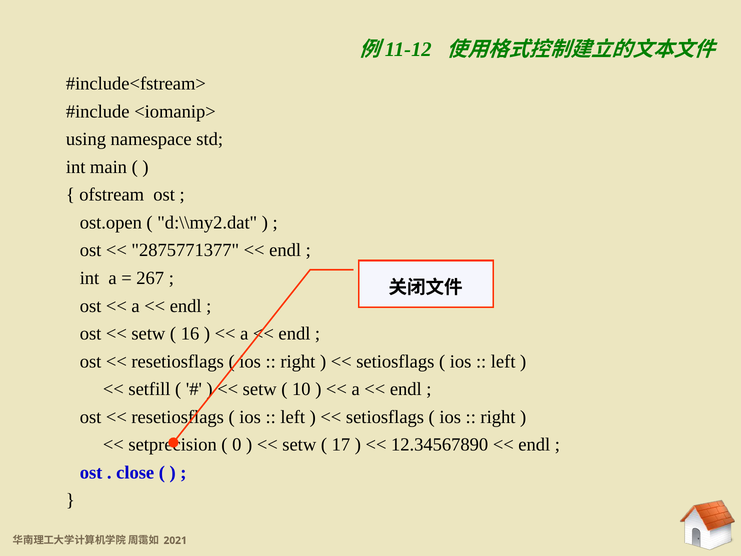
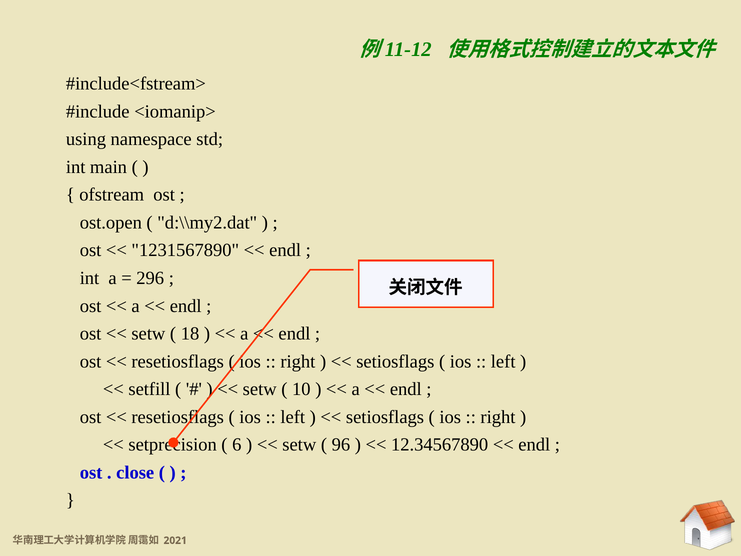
2875771377: 2875771377 -> 1231567890 (185, 250)
267: 267 -> 296 (150, 278)
16: 16 -> 18 (190, 334)
0: 0 -> 6 (237, 445)
17: 17 -> 96 (341, 445)
